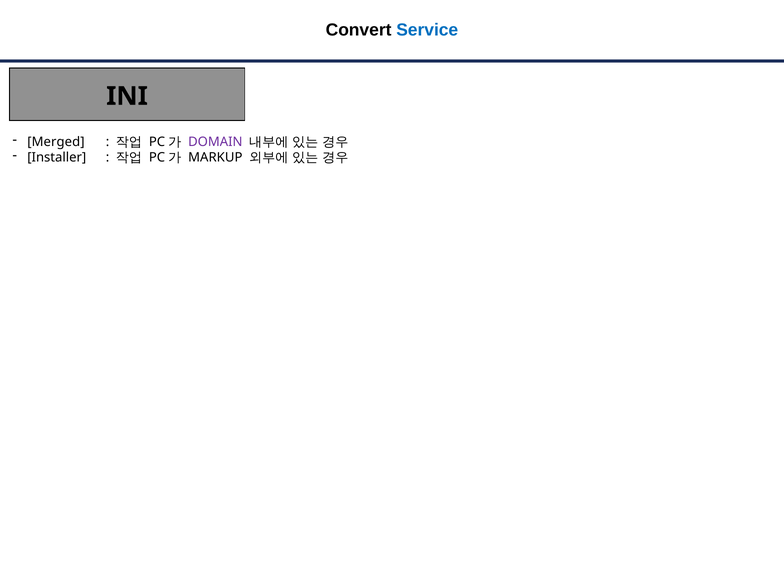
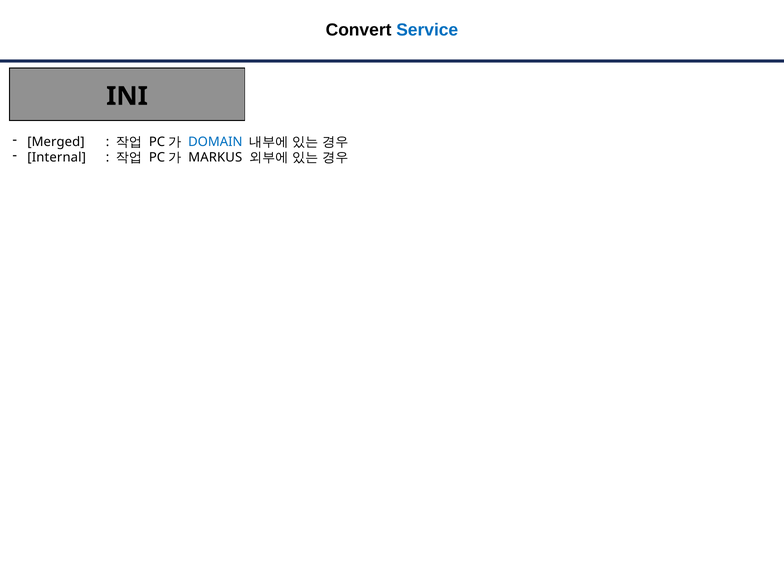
DOMAIN colour: purple -> blue (215, 142)
Installer: Installer -> Internal (57, 158)
MARKUP: MARKUP -> MARKUS (215, 158)
